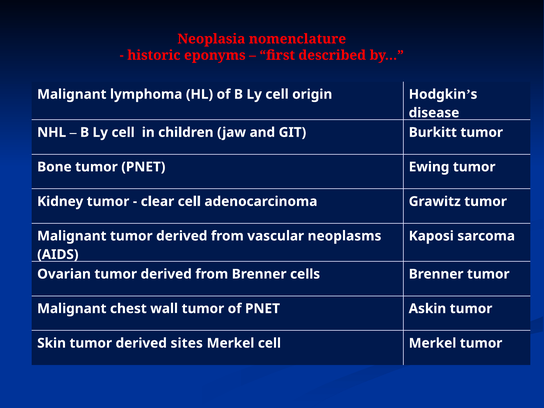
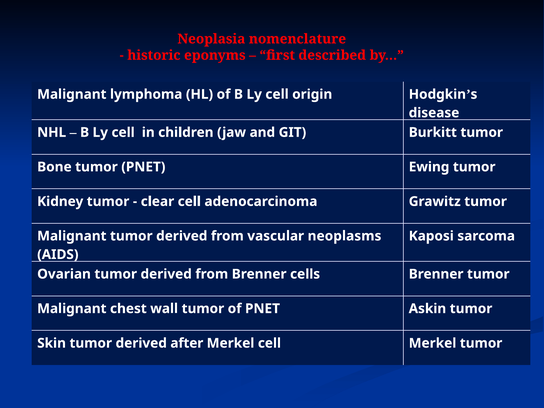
sites: sites -> after (187, 343)
